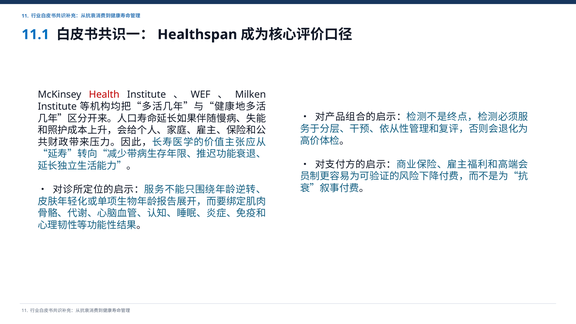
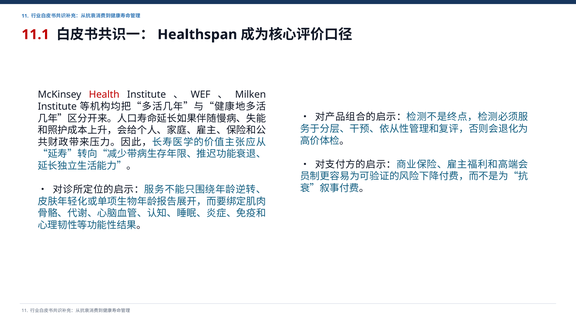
11.1 colour: blue -> red (35, 35)
